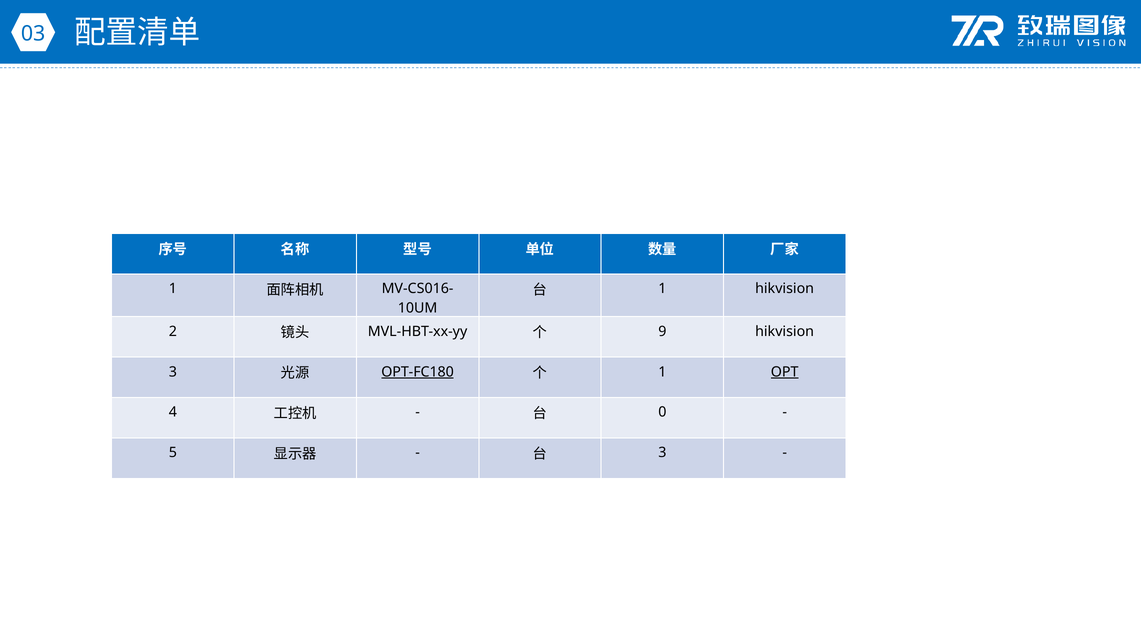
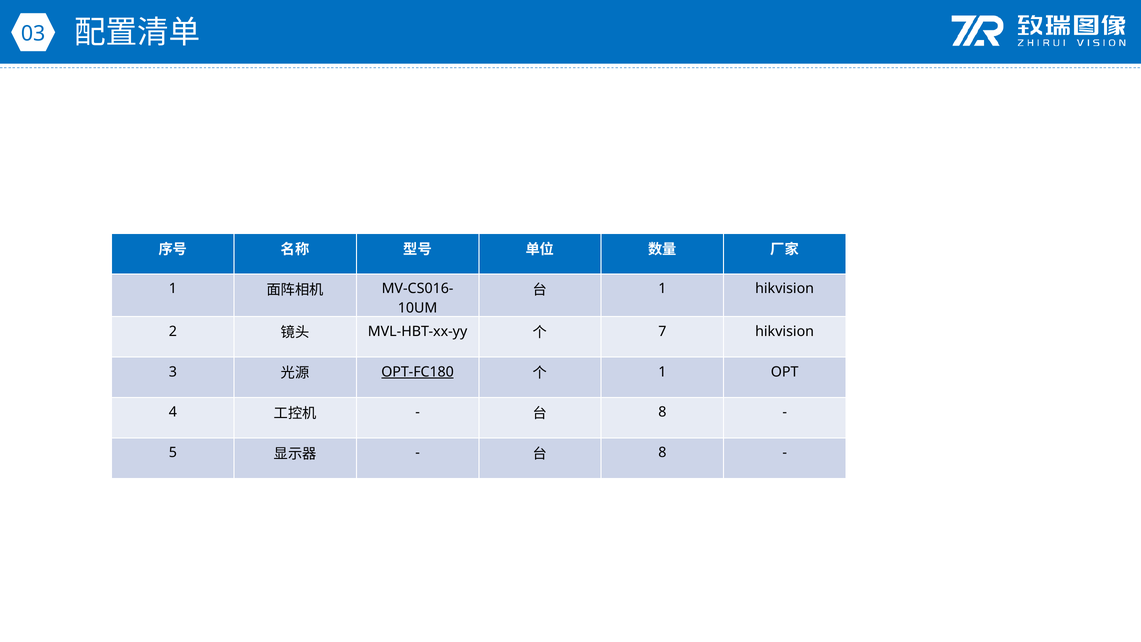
9: 9 -> 7 (662, 331)
OPT underline: present -> none (785, 372)
0: 0 -> 8 (662, 412)
3: 3 -> 8 (662, 453)
